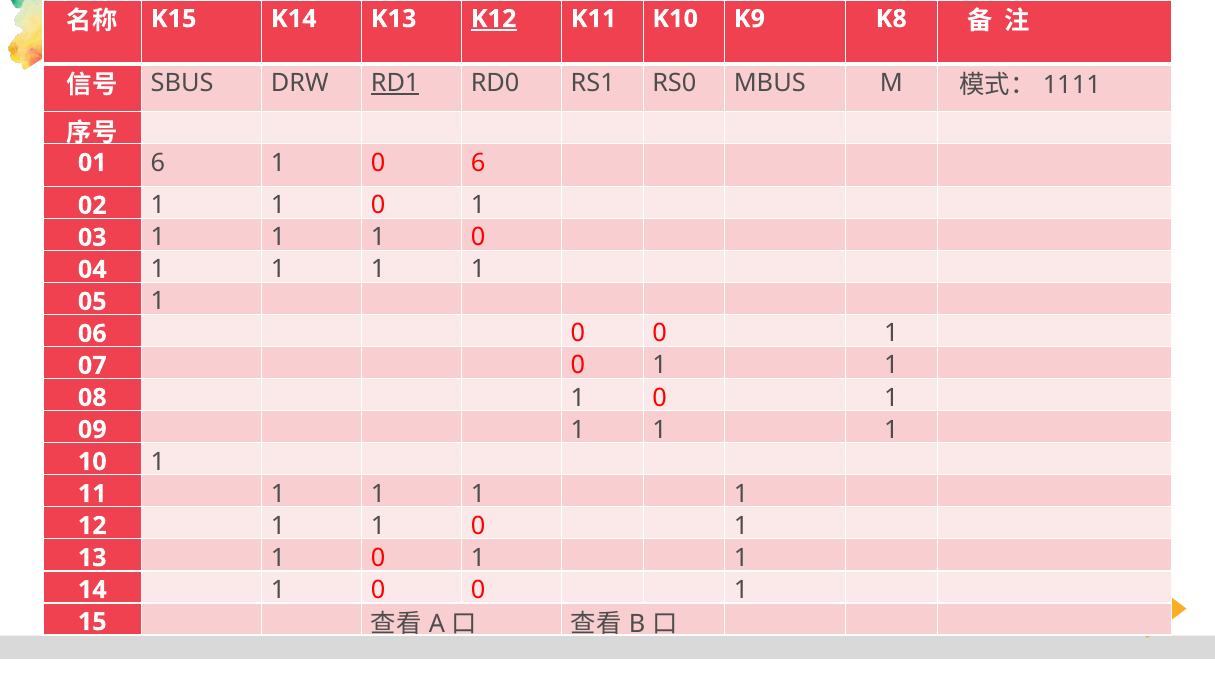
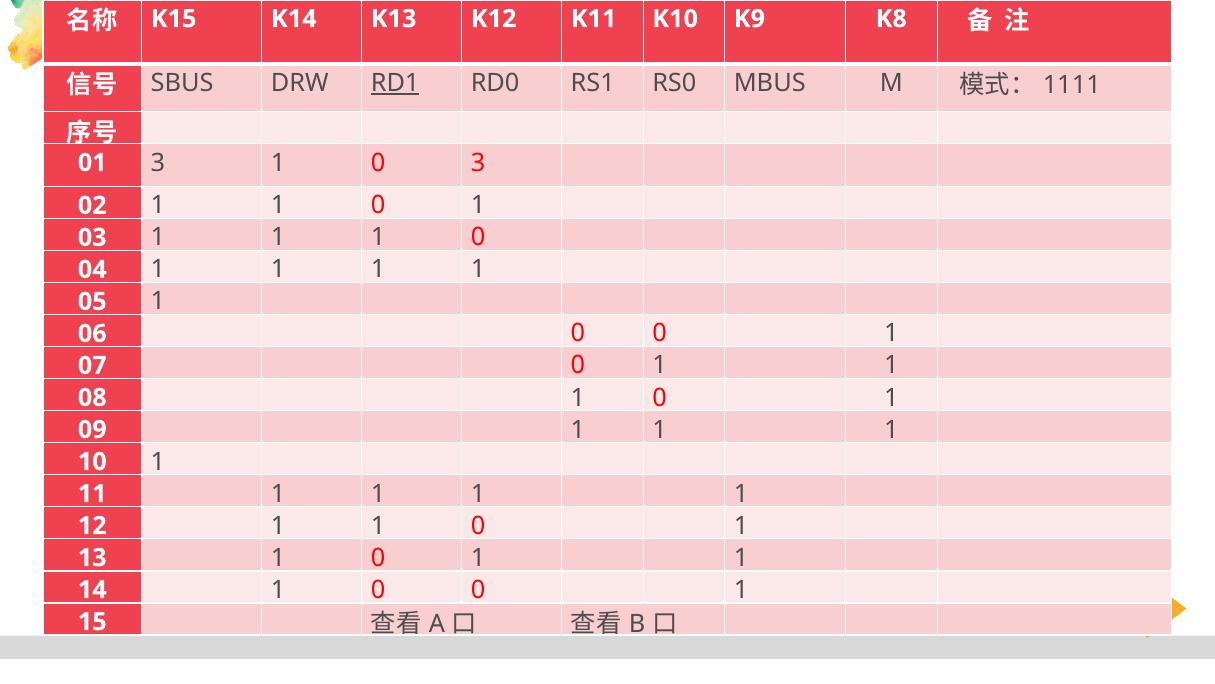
K12 underline: present -> none (494, 19)
01 6: 6 -> 3 (158, 163)
0 6: 6 -> 3 (478, 163)
